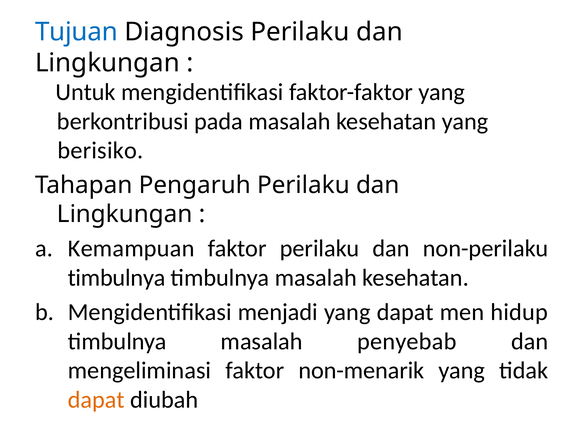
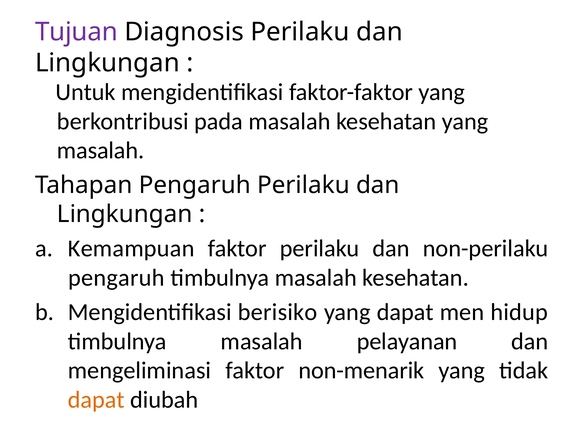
Tujuan colour: blue -> purple (76, 32)
berisiko: berisiko -> masalah (101, 151)
timbulnya: timbulnya -> pengaruh (116, 278)
menjadi: menjadi -> berisiko (278, 312)
penyebab: penyebab -> pelayanan (407, 341)
